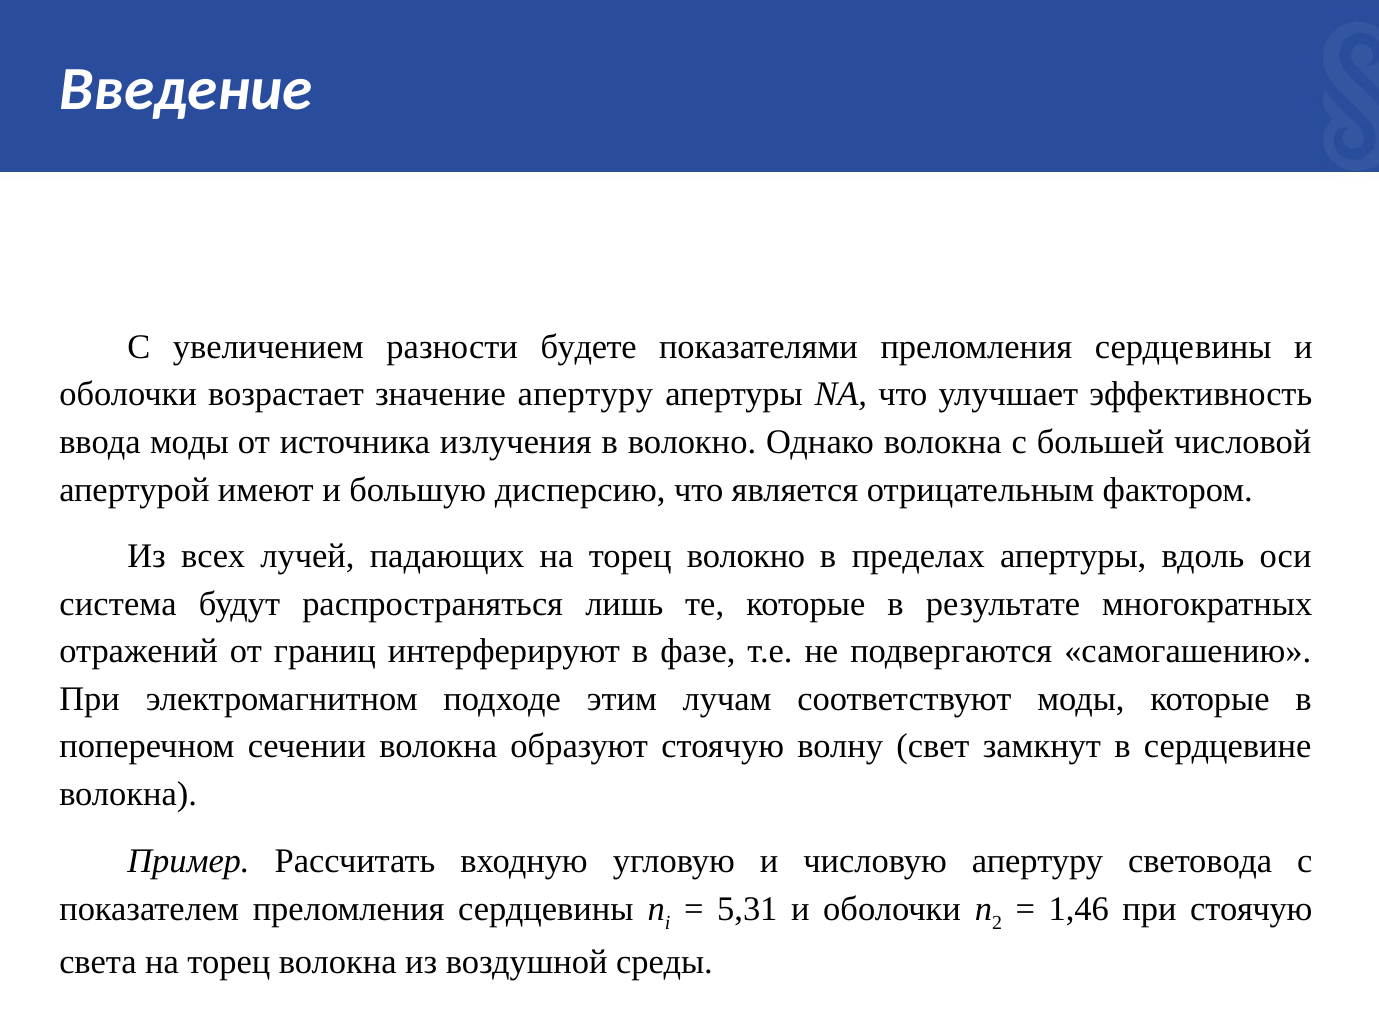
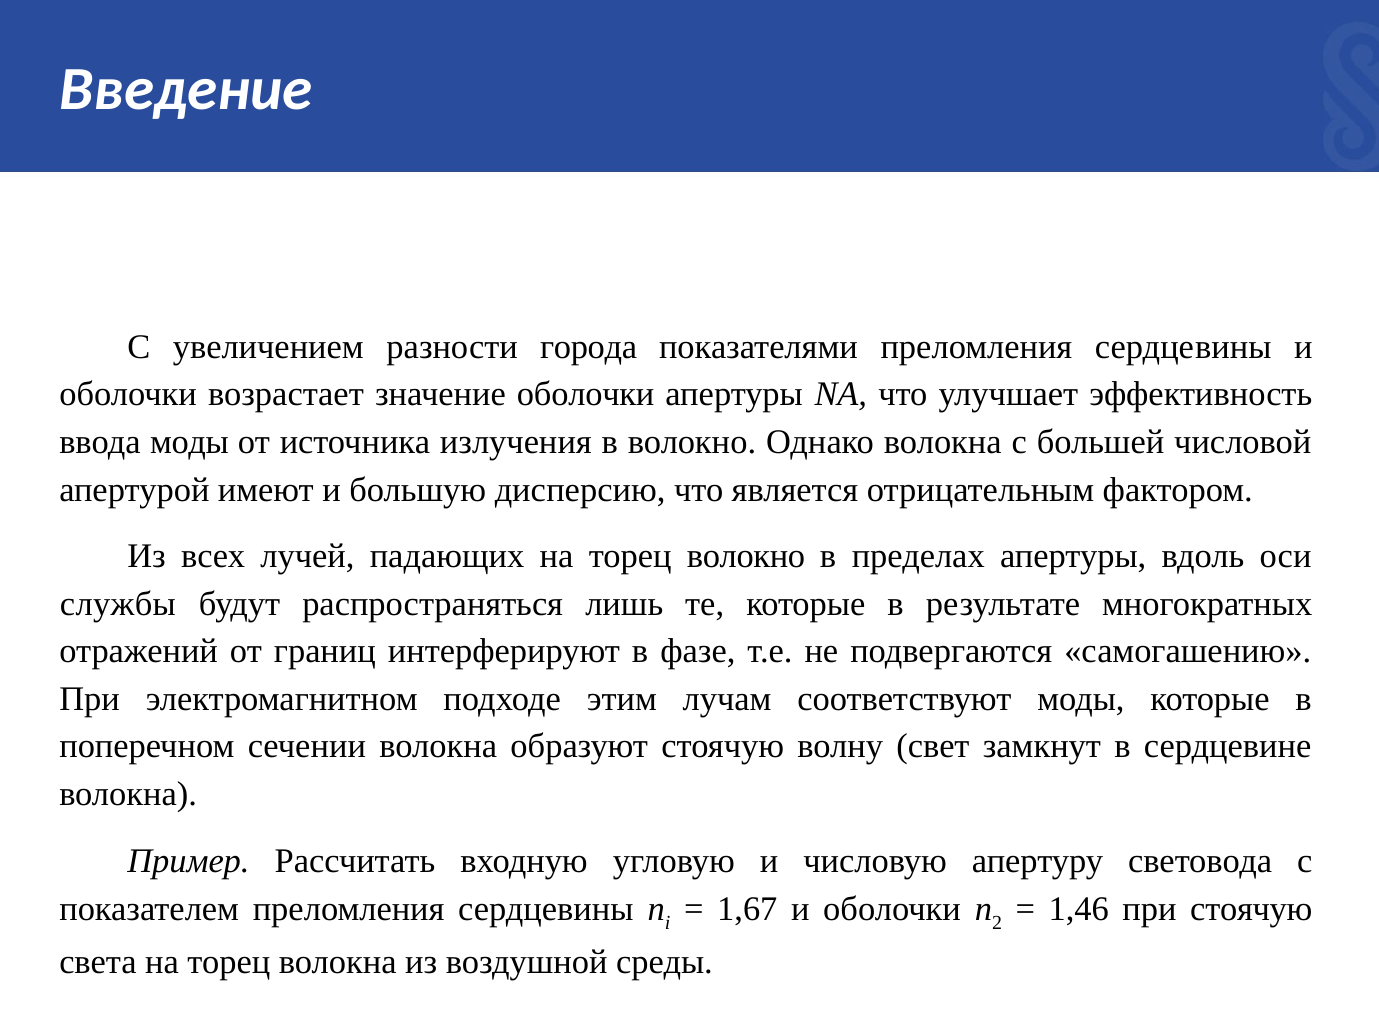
будете: будете -> города (589, 347)
значение апертуру: апертуру -> оболочки (586, 395)
система: система -> службы (118, 604)
5,31: 5,31 -> 1,67 (747, 909)
